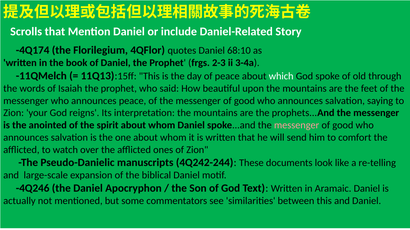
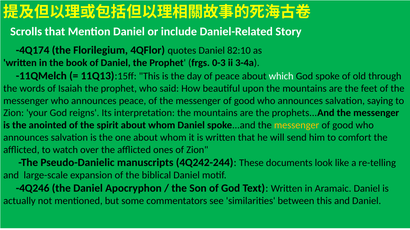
68:10: 68:10 -> 82:10 (239, 51)
2-3: 2-3 -> 0-3 (219, 63)
messenger colour: pink -> yellow (297, 126)
